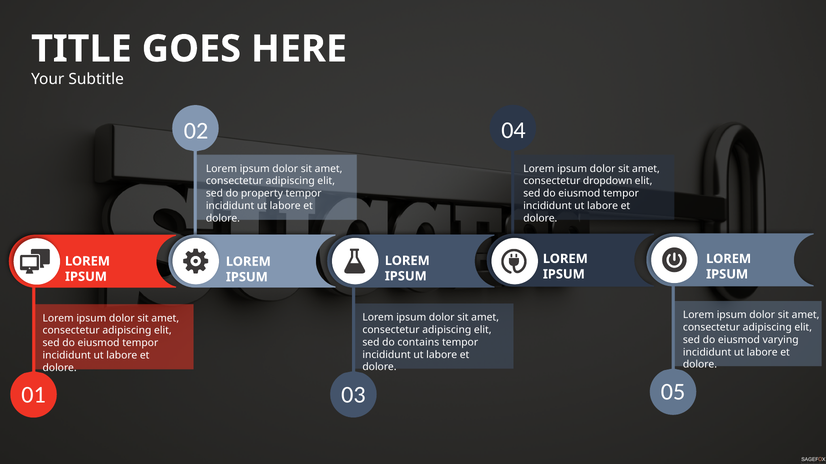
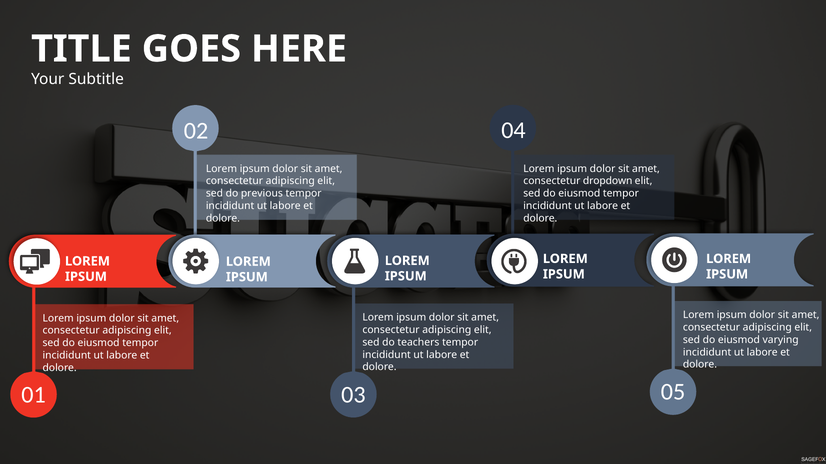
property: property -> previous (262, 194)
contains: contains -> teachers (418, 343)
